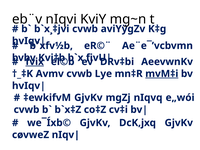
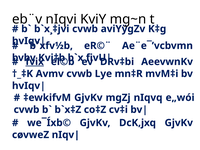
mvM‡i underline: present -> none (162, 74)
